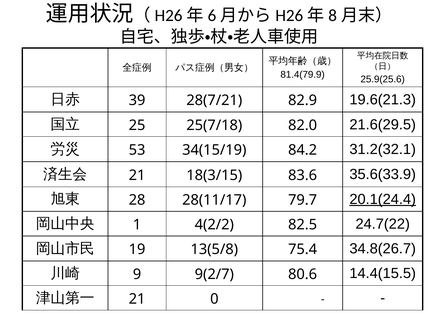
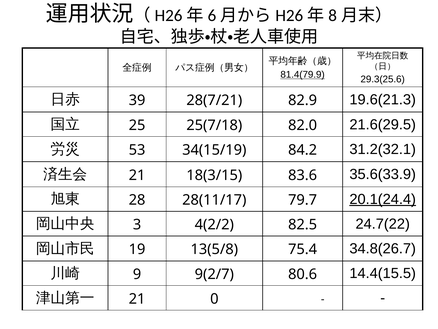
81.4(79.9 underline: none -> present (303, 75)
25.9(25.6: 25.9(25.6 -> 29.3(25.6 (383, 79)
1: 1 -> 3 (137, 224)
